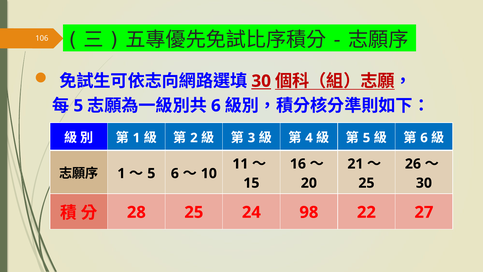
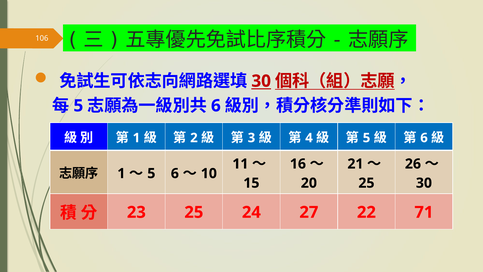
28: 28 -> 23 (136, 212)
98: 98 -> 27 (309, 212)
27: 27 -> 71 (424, 212)
